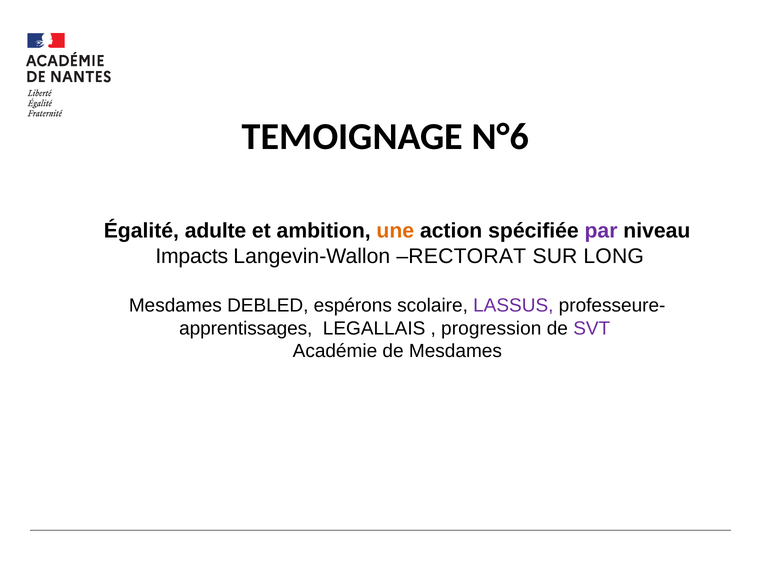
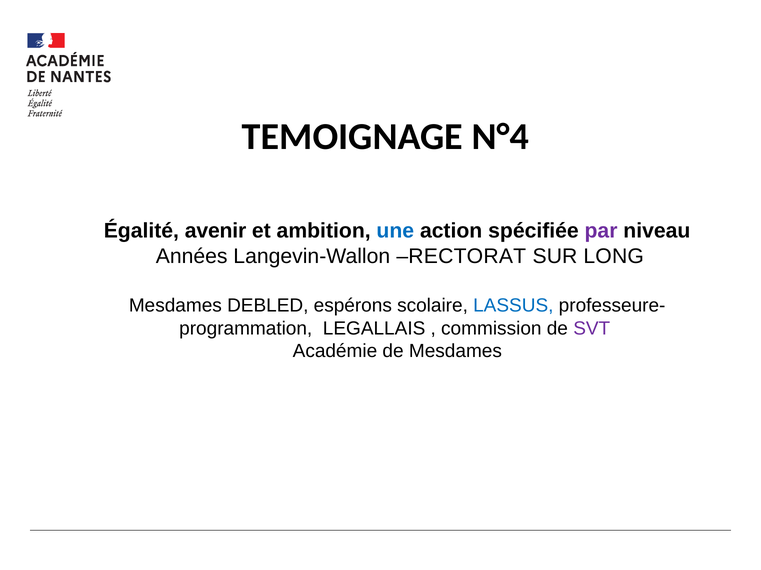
N°6: N°6 -> N°4 (500, 137)
adulte: adulte -> avenir (216, 231)
une colour: orange -> blue (395, 231)
Impacts: Impacts -> Années (192, 257)
LASSUS colour: purple -> blue (513, 306)
apprentissages: apprentissages -> programmation (246, 329)
progression: progression -> commission (491, 329)
